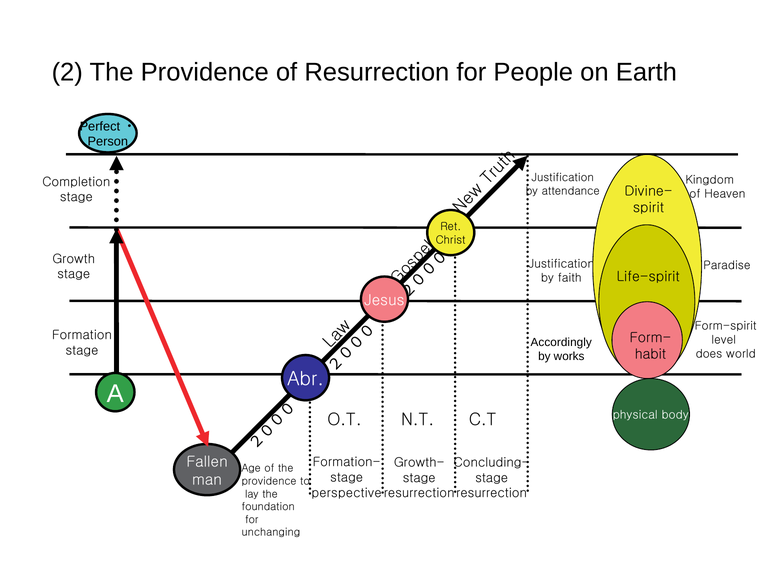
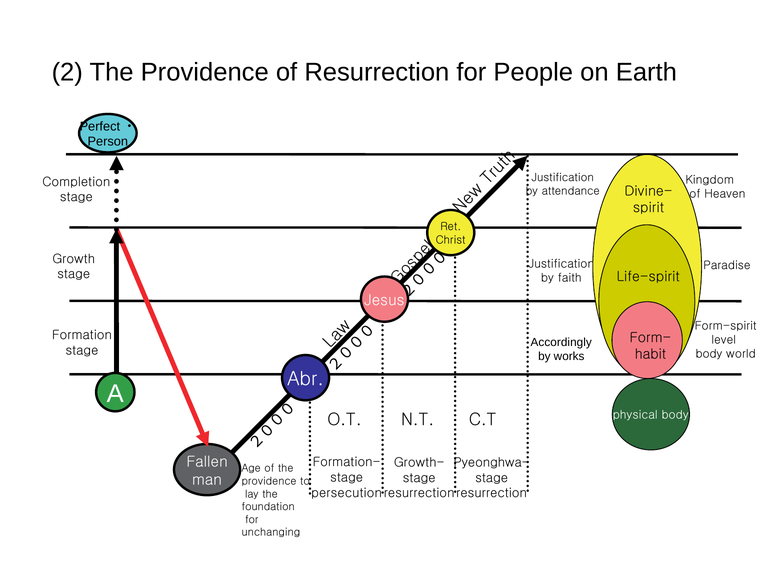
does: does -> body (709, 354)
Concluding-: Concluding- -> Pyeonghwa- (492, 462)
perspective: perspective -> persecution (347, 493)
